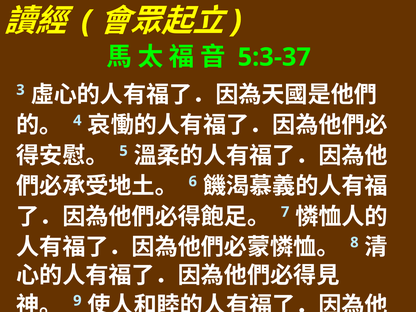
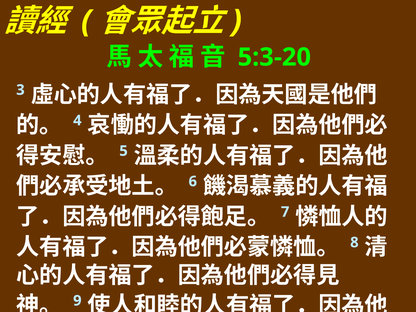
5:3-37: 5:3-37 -> 5:3-20 (274, 57)
